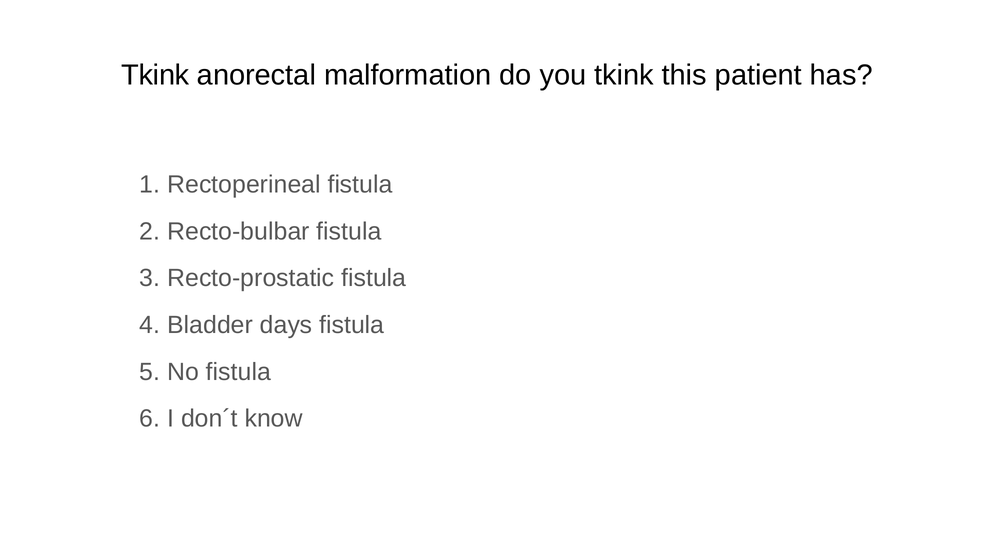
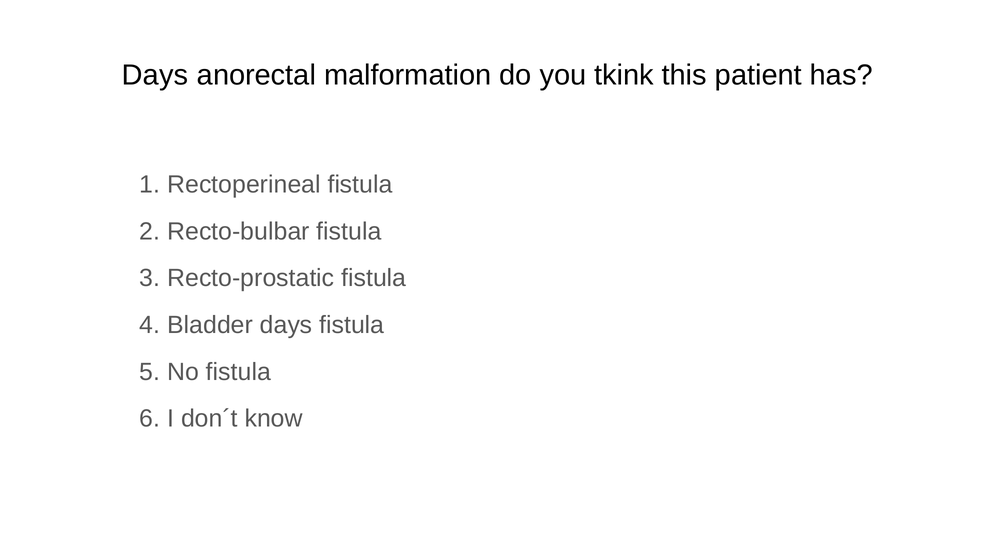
Tkink: Tkink -> Days (155, 75)
